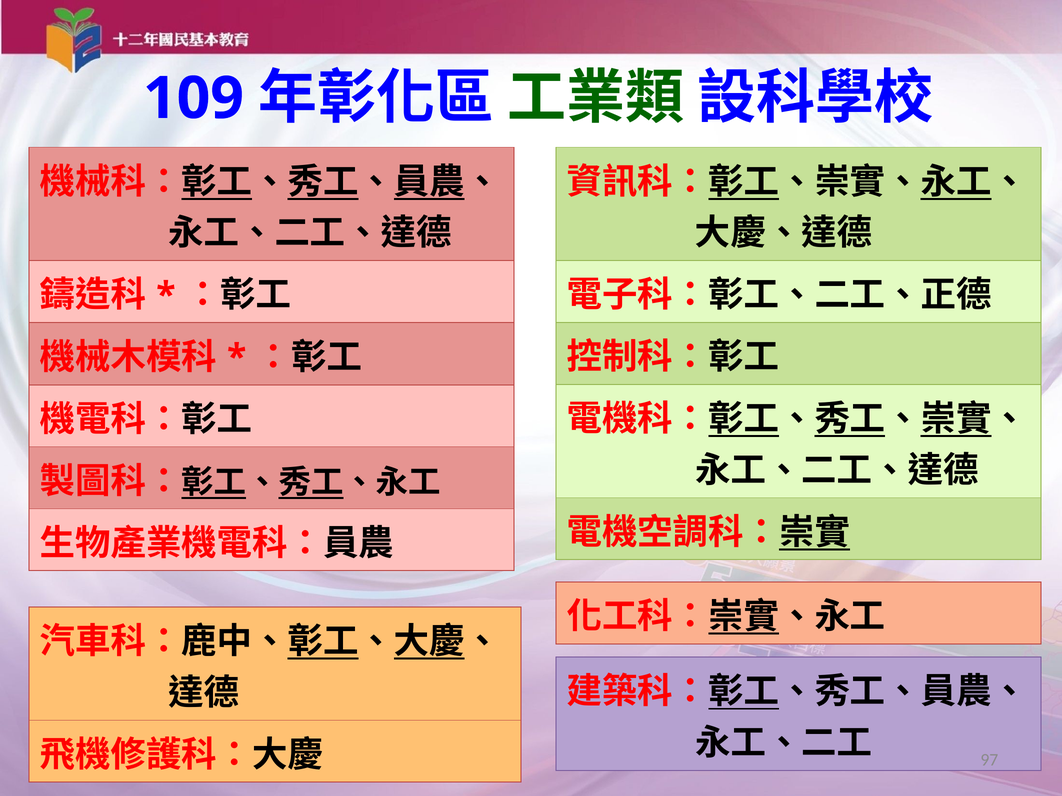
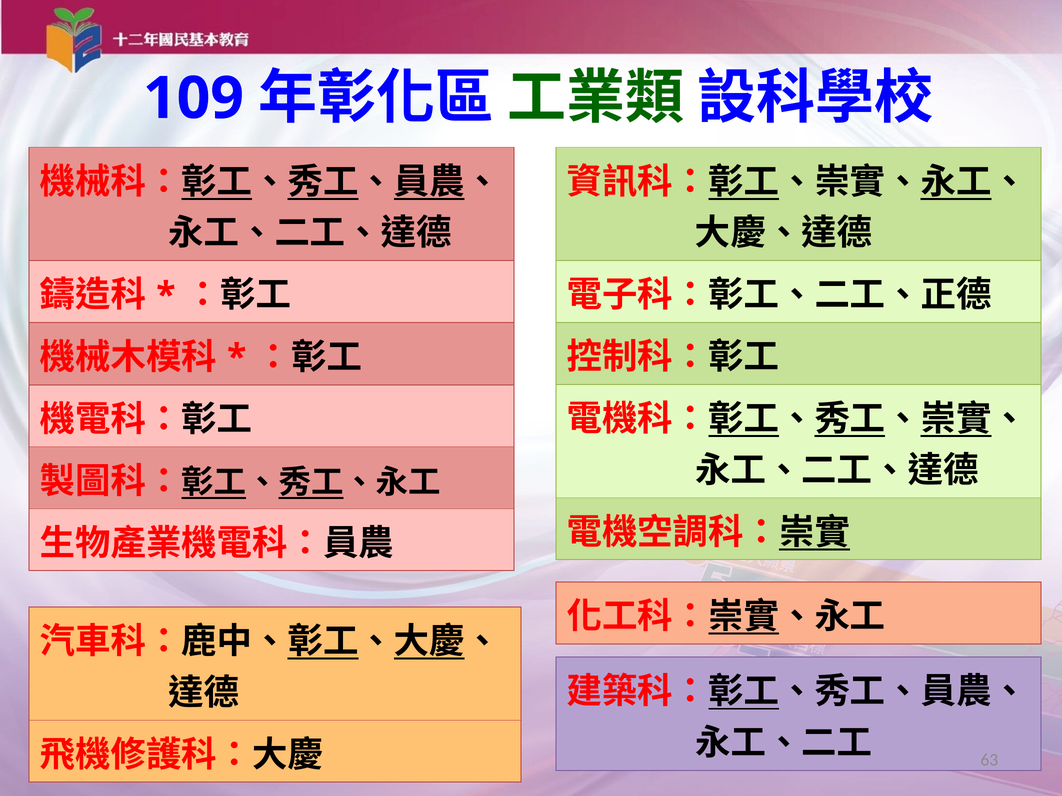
97: 97 -> 63 (989, 760)
